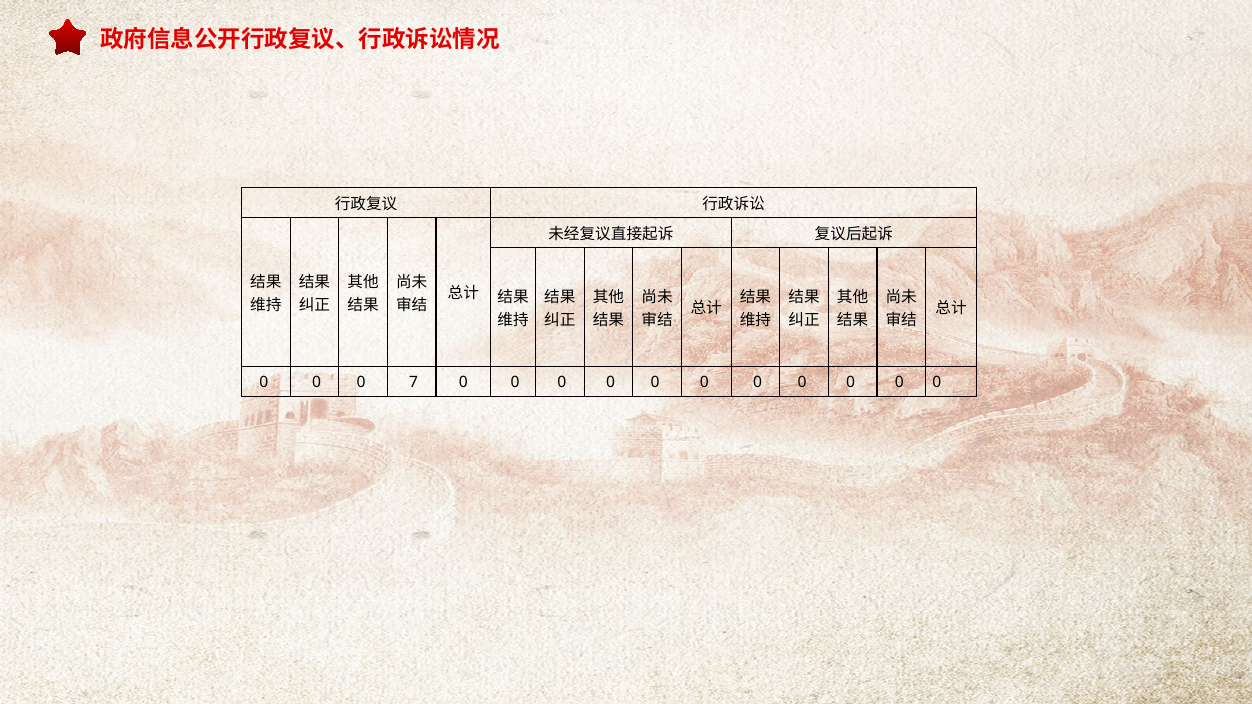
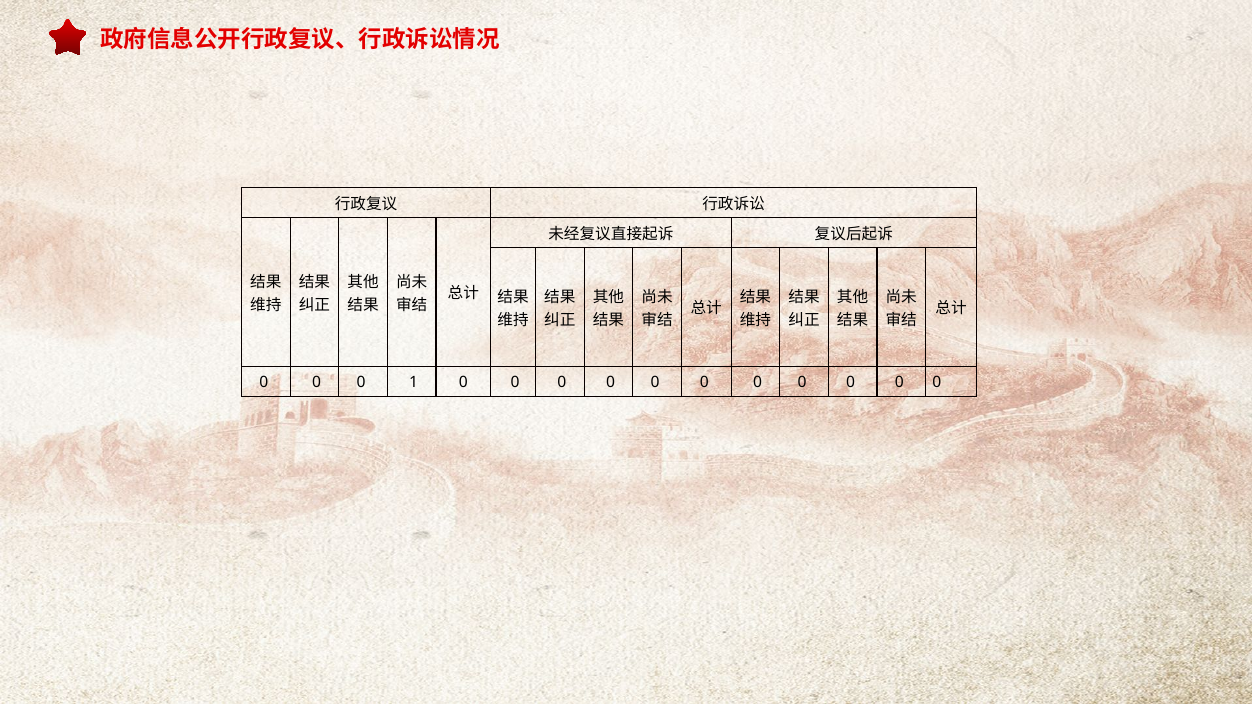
7: 7 -> 1 (414, 383)
